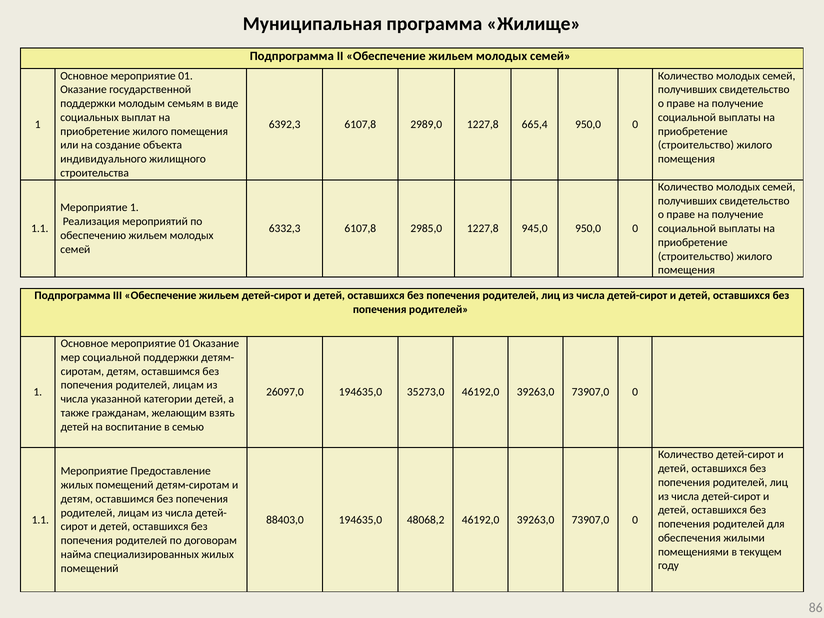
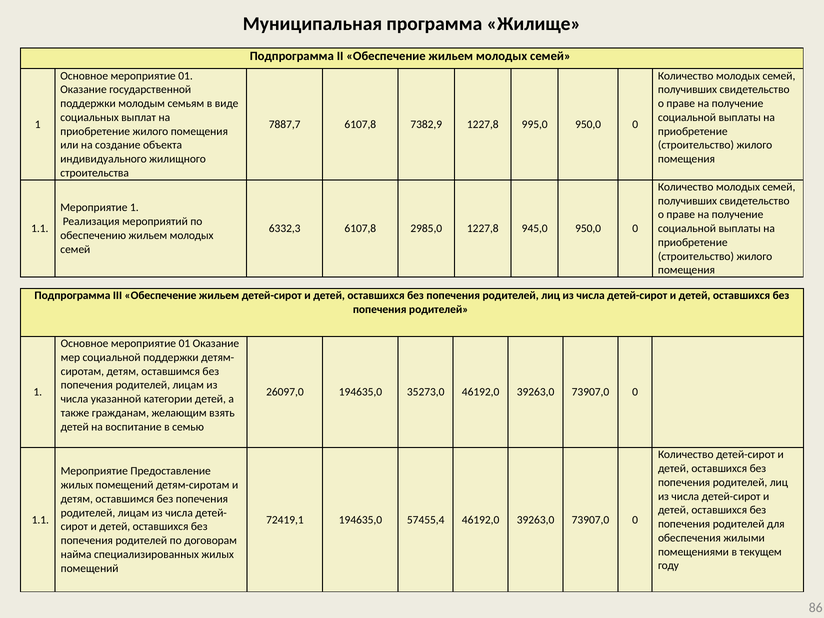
6392,3: 6392,3 -> 7887,7 (285, 124)
2989,0: 2989,0 -> 7382,9 (426, 124)
665,4: 665,4 -> 995,0 (535, 124)
88403,0: 88403,0 -> 72419,1 (285, 520)
48068,2: 48068,2 -> 57455,4 (426, 520)
